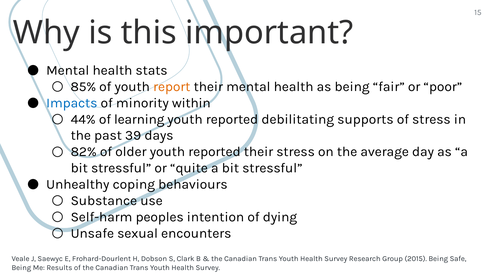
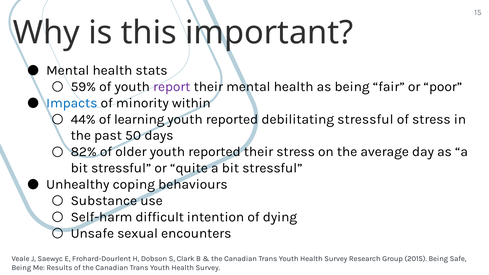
85%: 85% -> 59% (83, 87)
report colour: orange -> purple (172, 87)
debilitating supports: supports -> stressful (365, 119)
39: 39 -> 50 (133, 136)
peoples: peoples -> difficult (160, 217)
